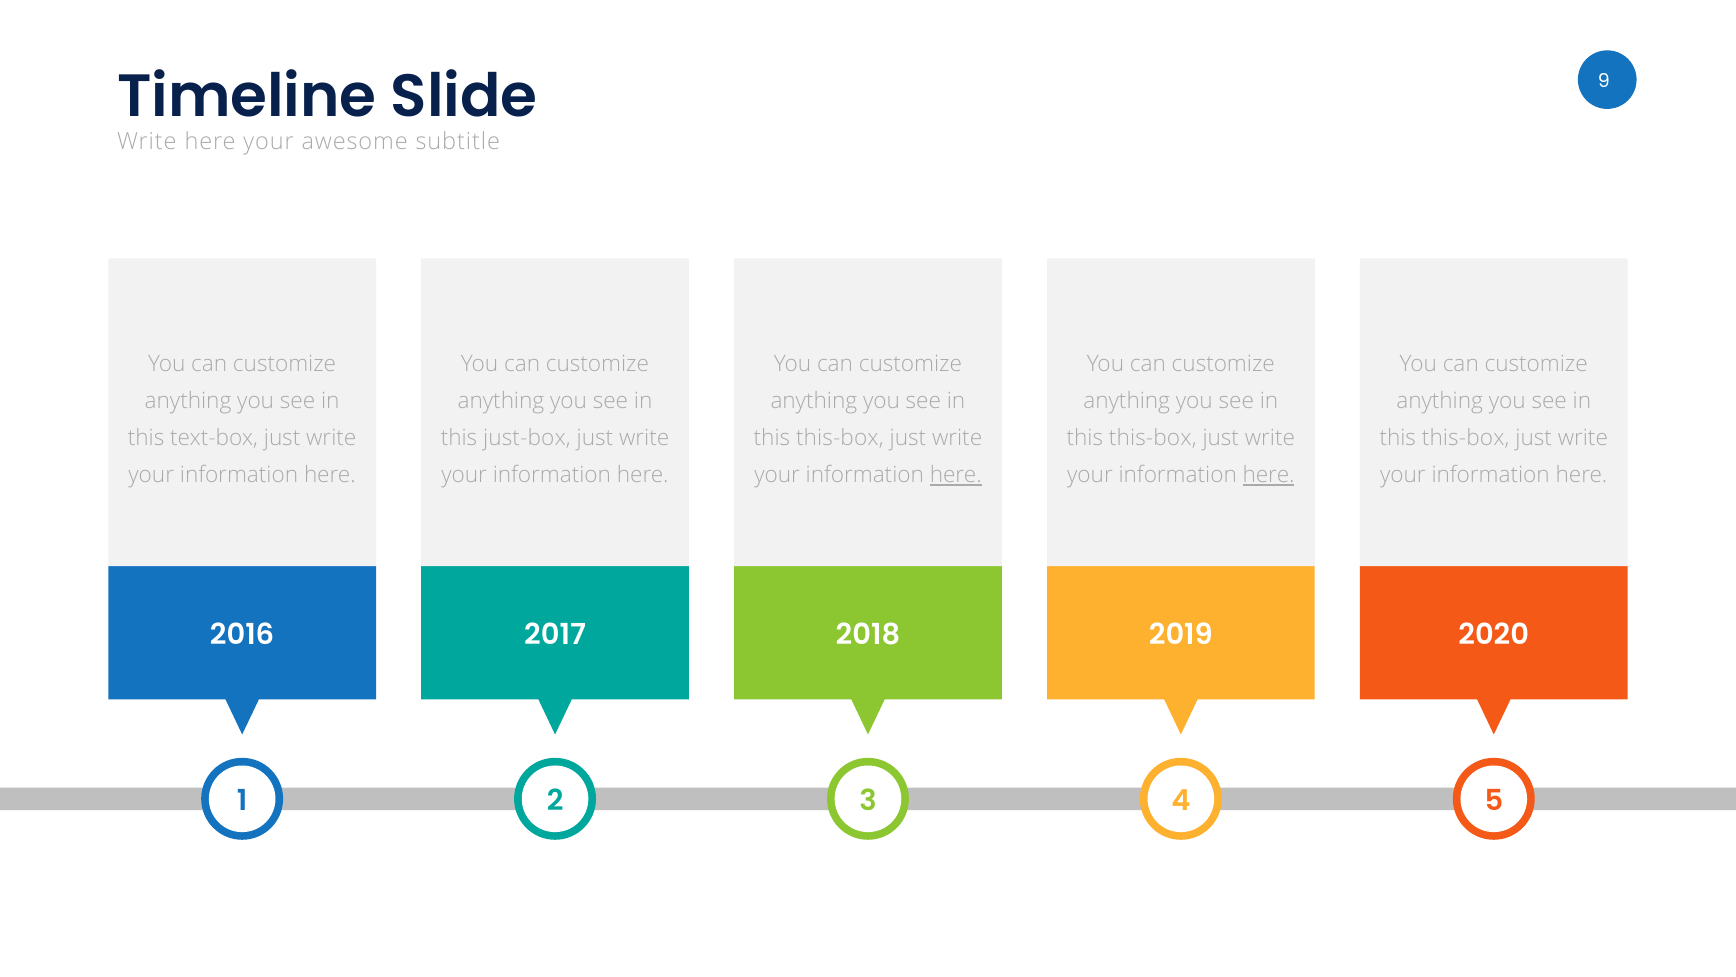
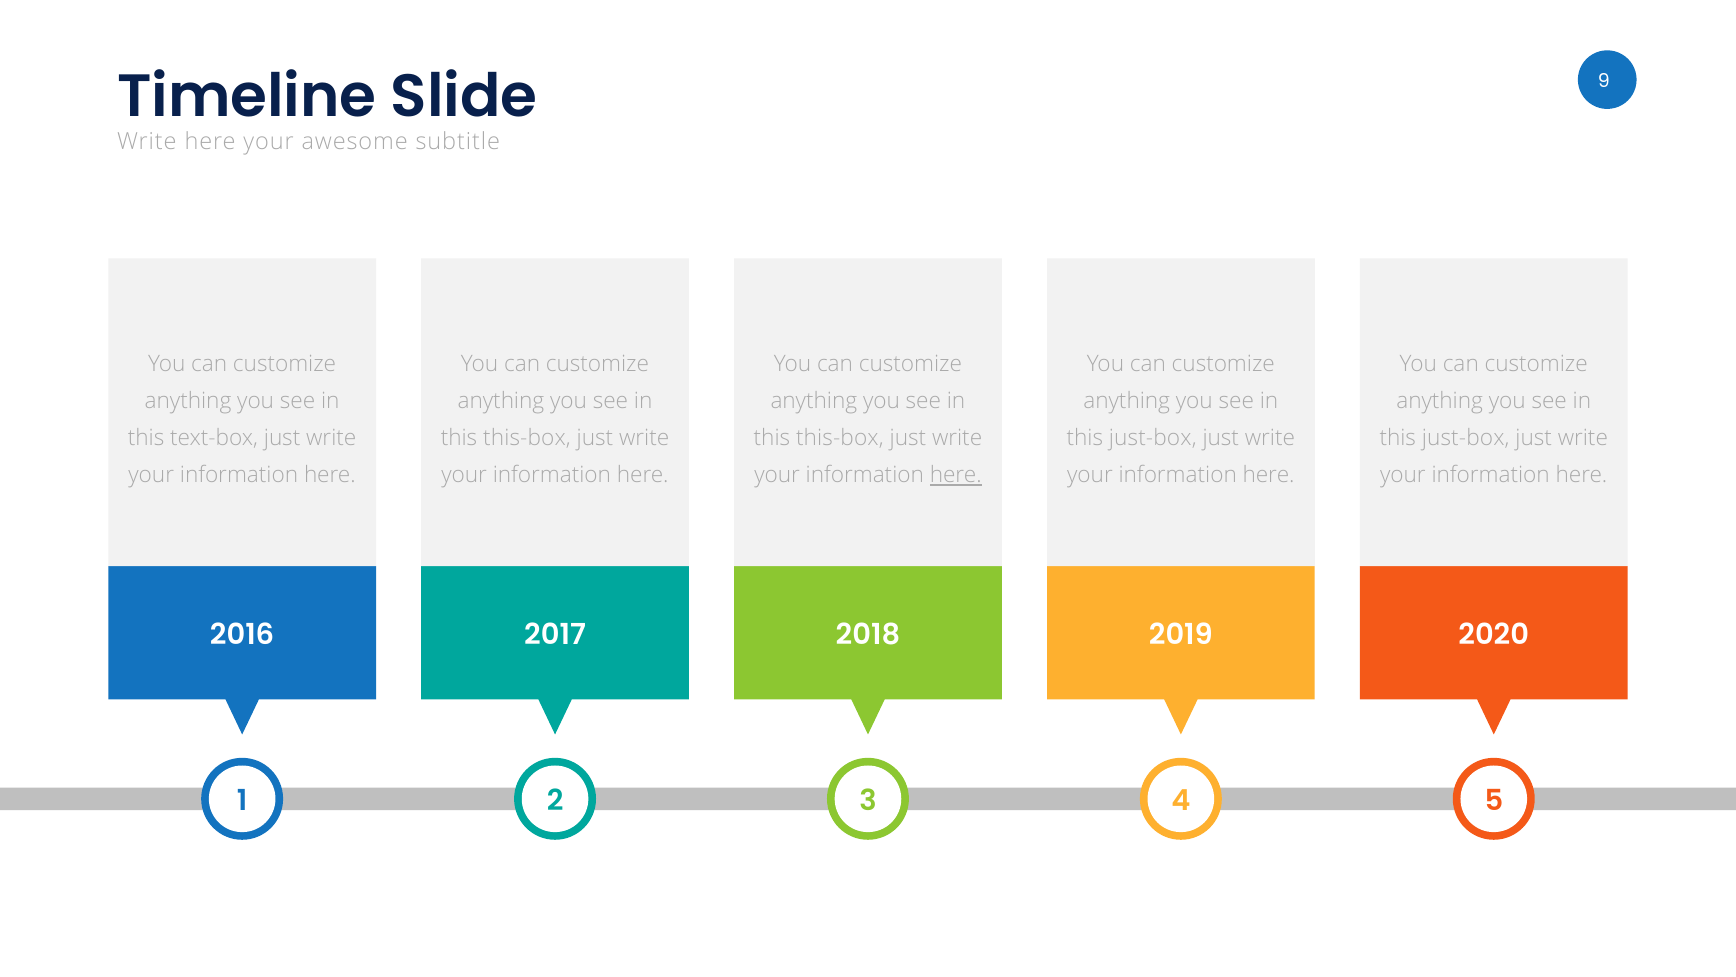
just-box: just-box -> this-box (527, 438)
this-box: this-box -> just-box (1153, 438)
this-box: this-box -> just-box (1466, 438)
here underline: present -> none (1269, 475)
